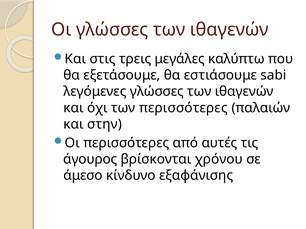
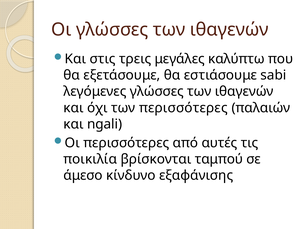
στην: στην -> ngali (105, 124)
άγουρος: άγουρος -> ποικιλία (90, 160)
χρόνου: χρόνου -> ταμπού (219, 160)
